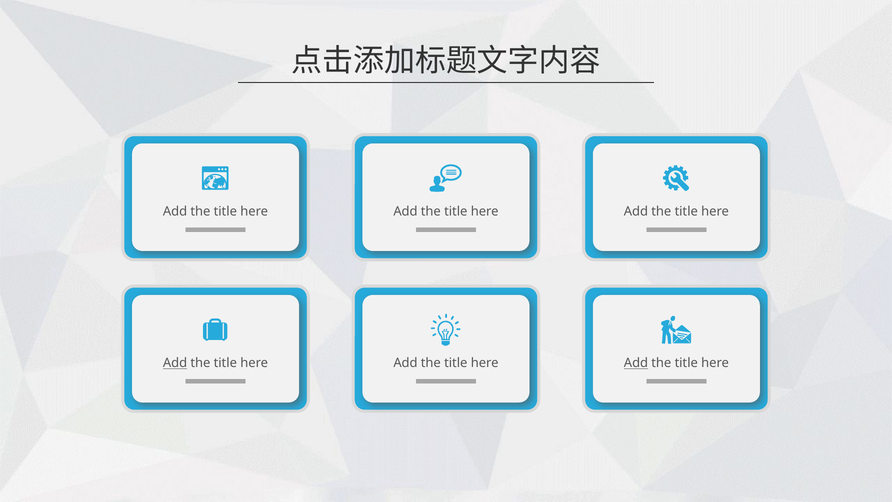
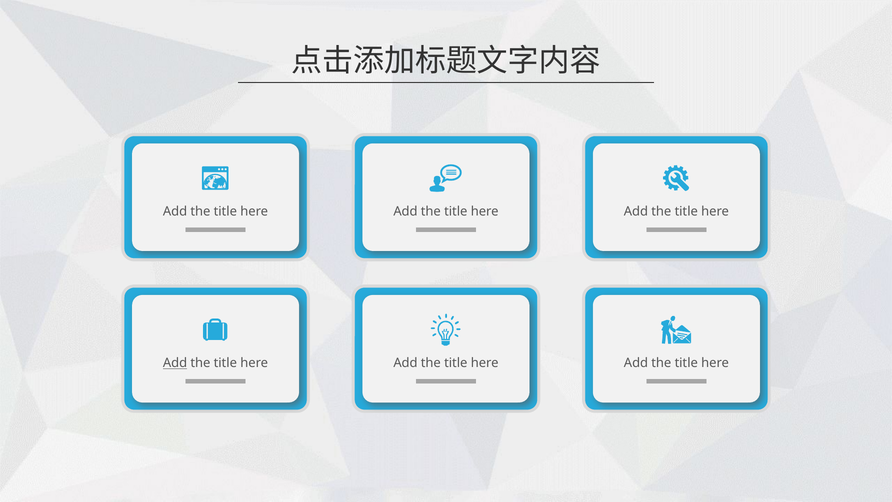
Add underline: present -> none (636, 363)
